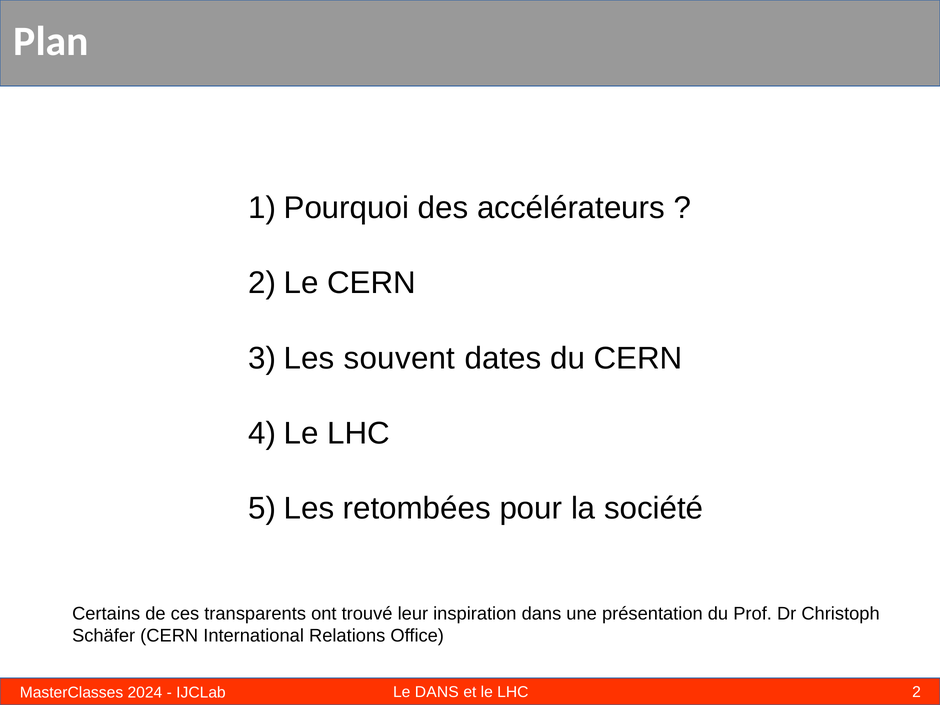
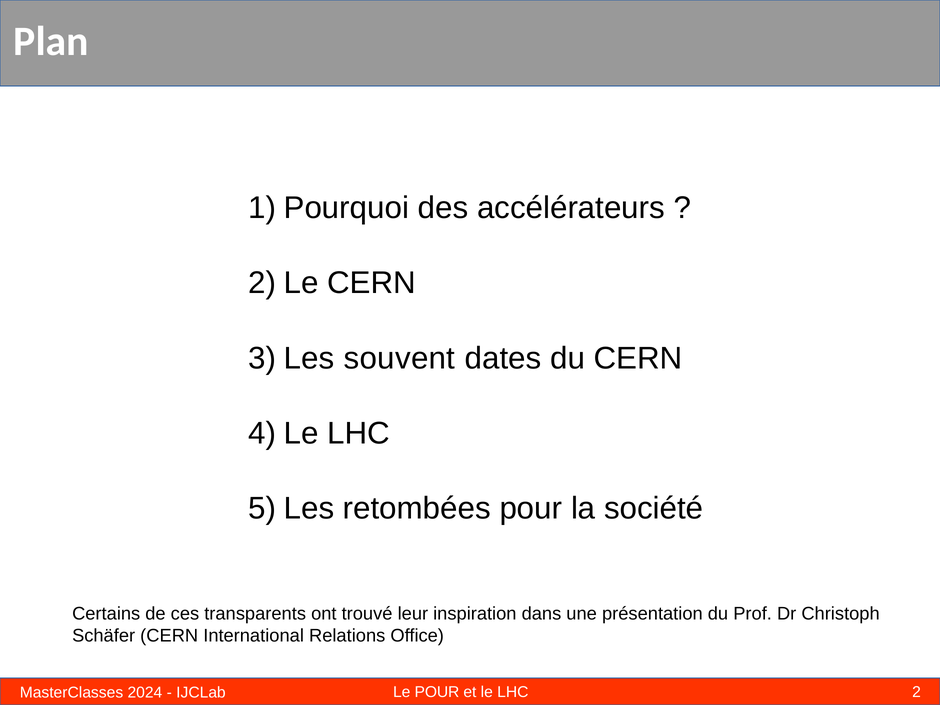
Le DANS: DANS -> POUR (437, 692)
